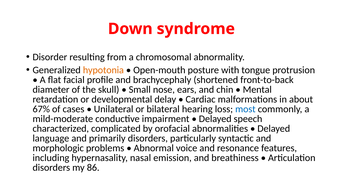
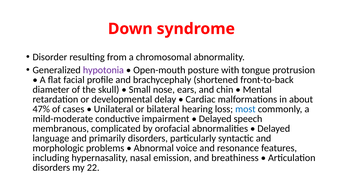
hypotonia colour: orange -> purple (103, 70)
67%: 67% -> 47% (41, 109)
characterized: characterized -> membranous (61, 128)
86: 86 -> 22 (93, 167)
